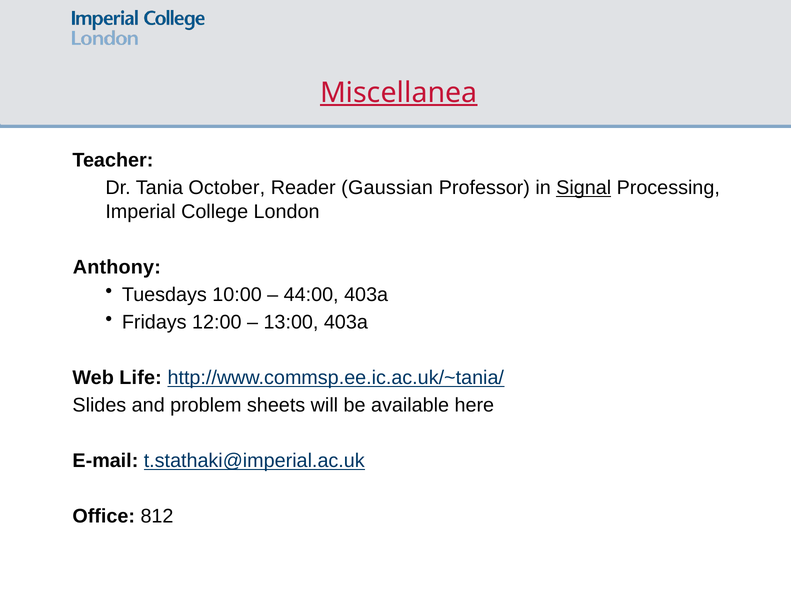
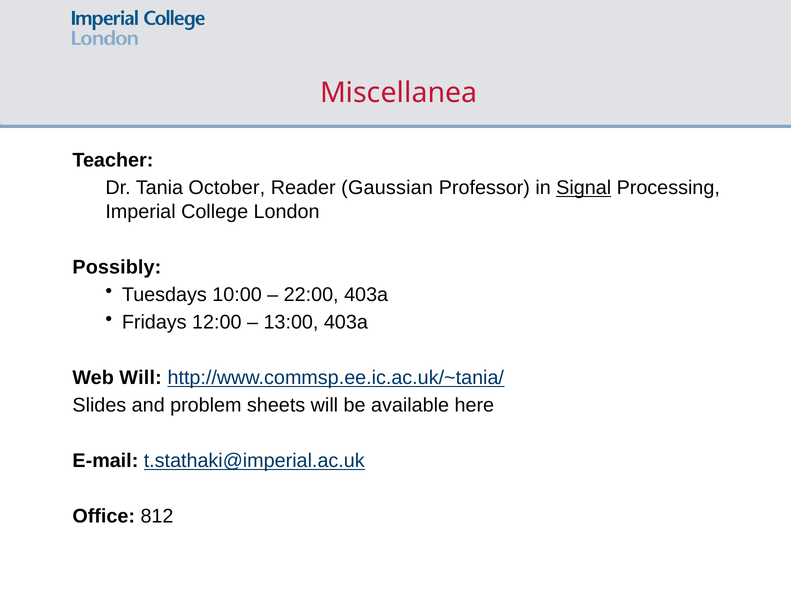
Miscellanea underline: present -> none (399, 93)
Anthony: Anthony -> Possibly (117, 267)
44:00: 44:00 -> 22:00 (311, 295)
Web Life: Life -> Will (141, 378)
